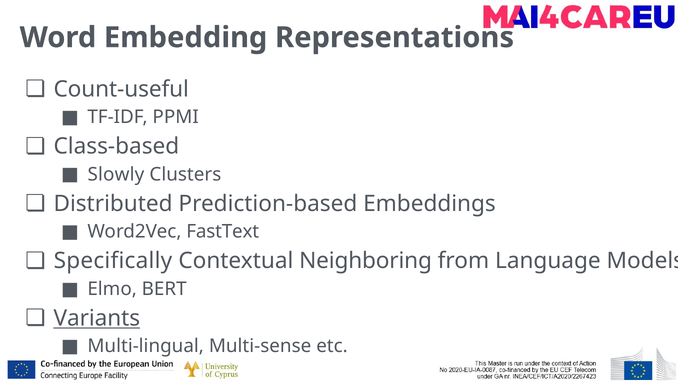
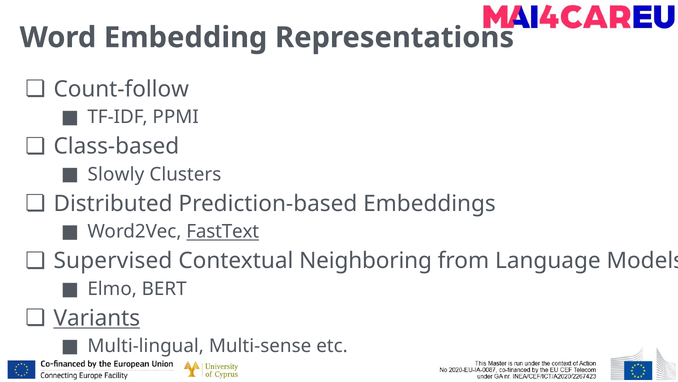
Count-useful: Count-useful -> Count-follow (121, 89)
FastText underline: none -> present (223, 231)
Specifically: Specifically -> Supervised (113, 261)
